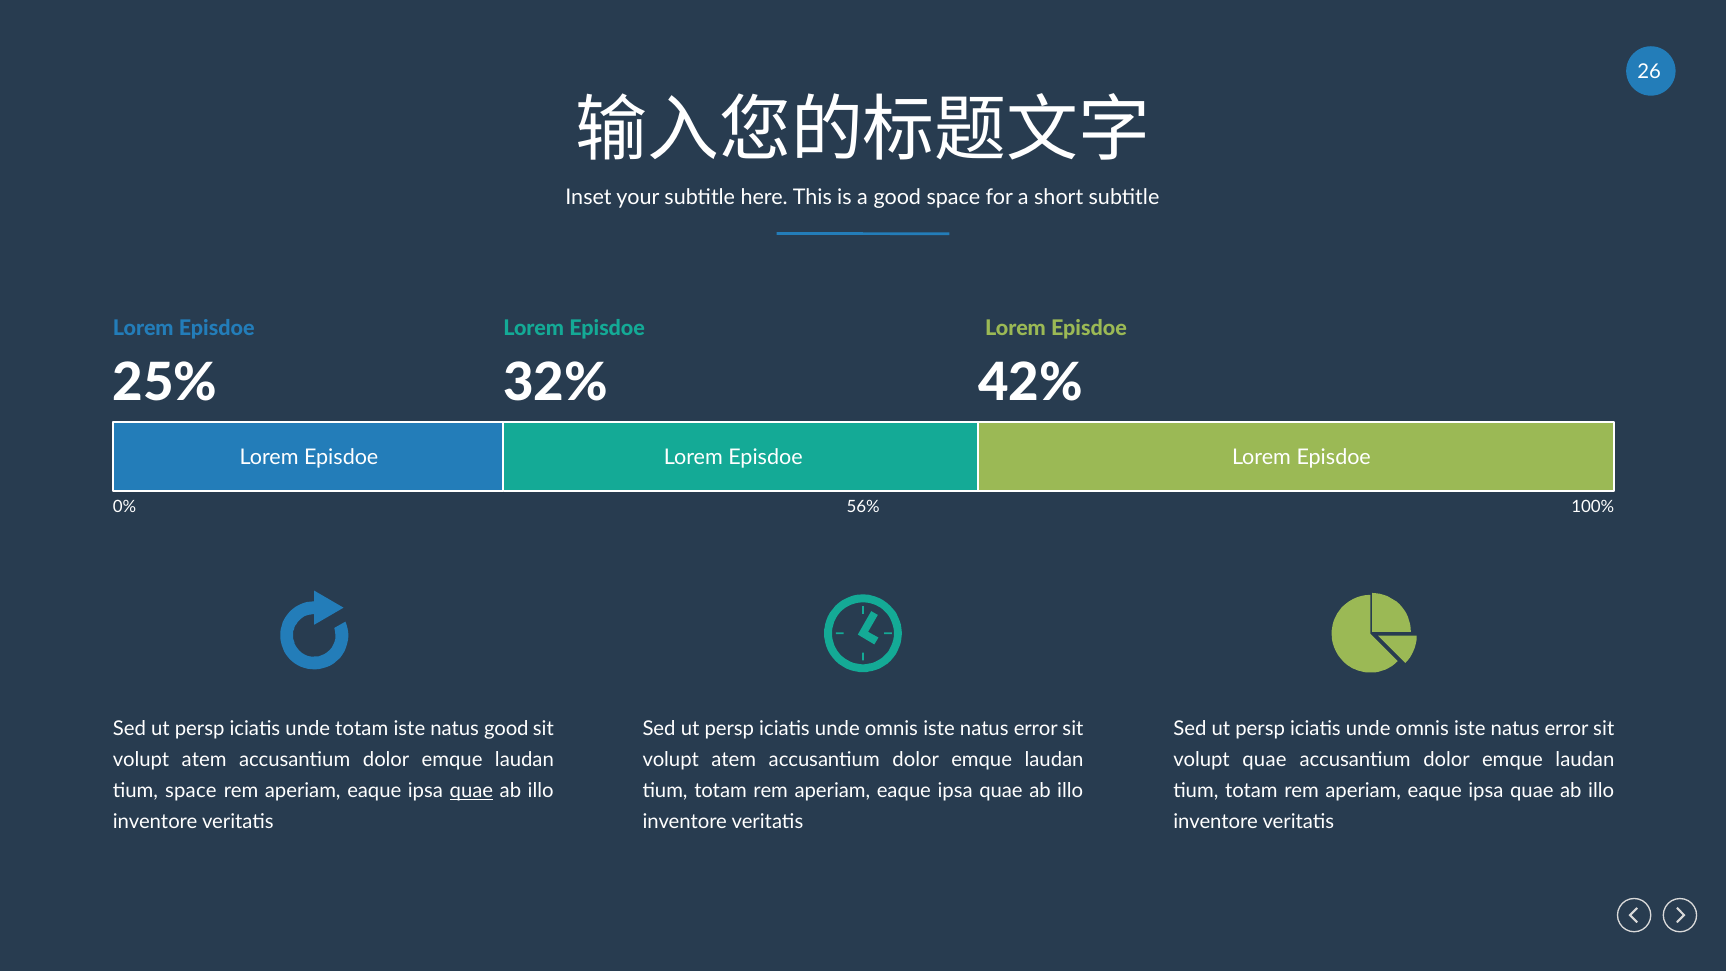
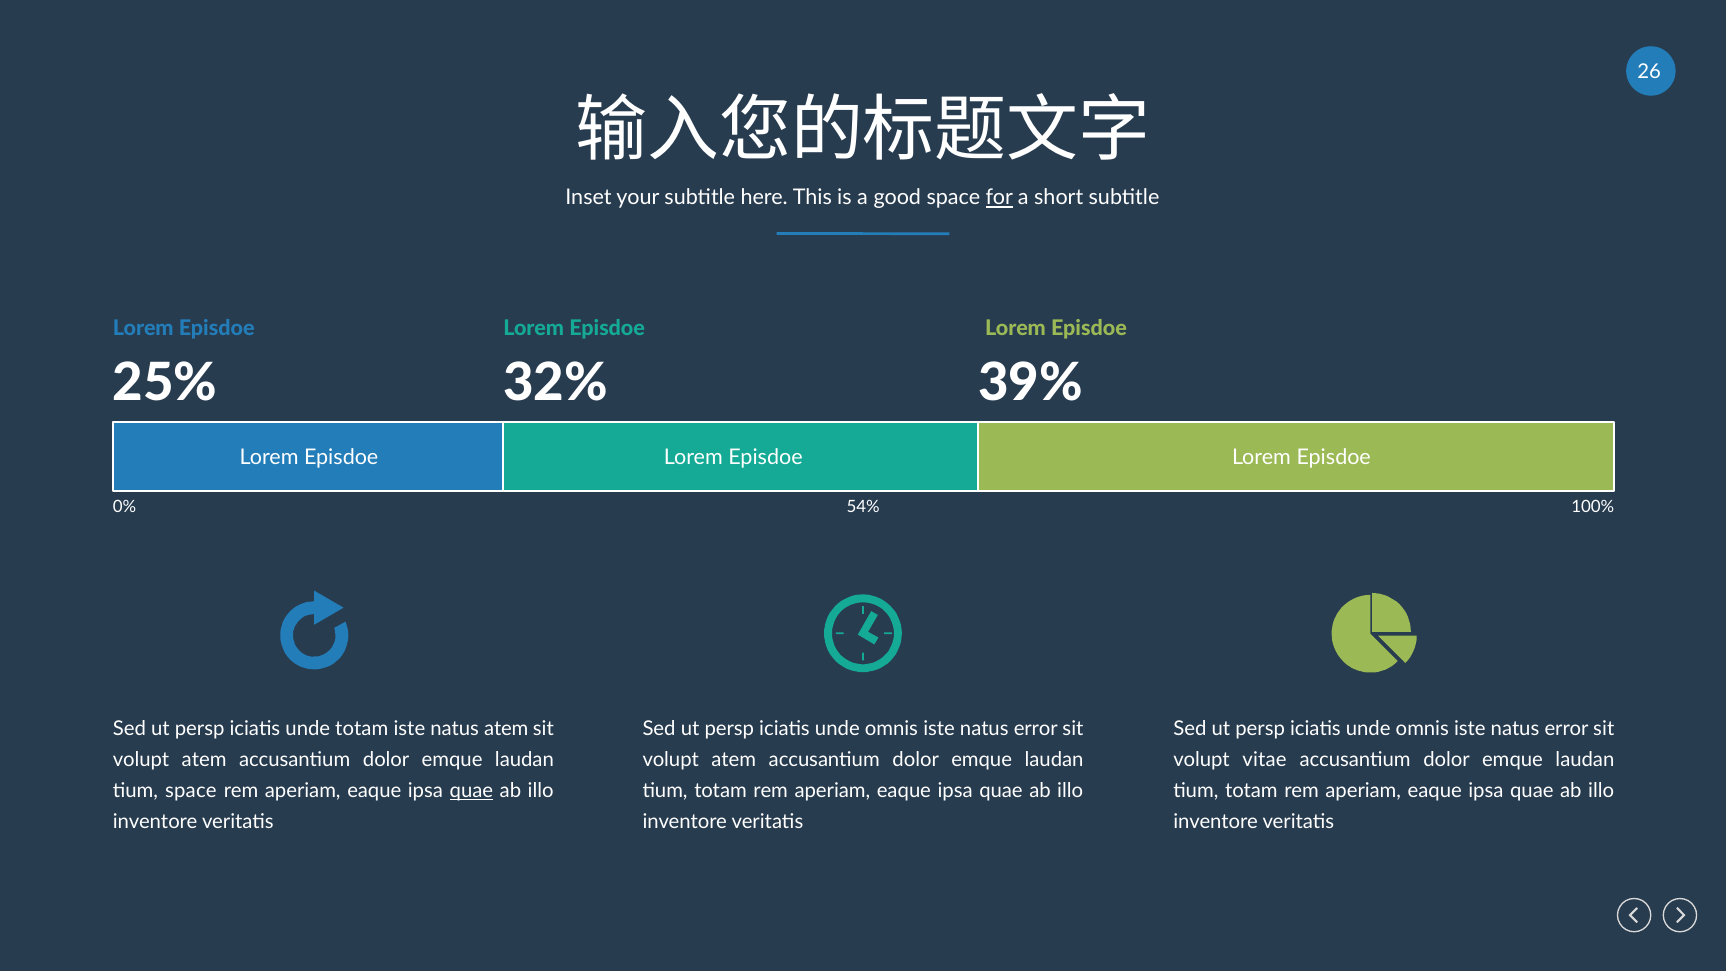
for underline: none -> present (999, 198)
42%: 42% -> 39% (1030, 383)
56%: 56% -> 54% (863, 507)
natus good: good -> atem (506, 729)
volupt quae: quae -> vitae (1264, 760)
